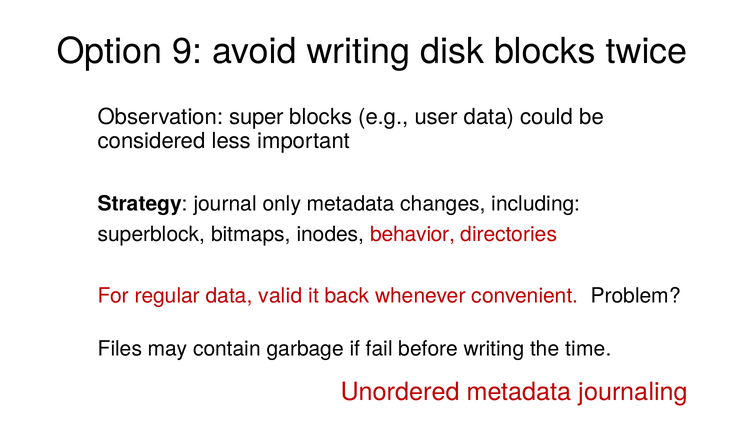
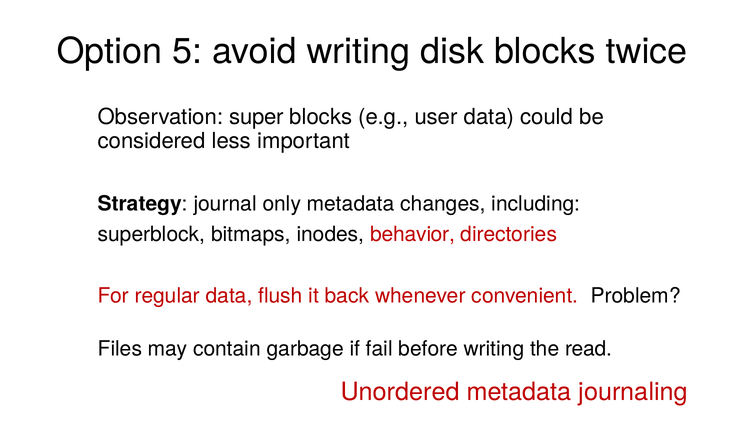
9: 9 -> 5 (187, 52)
valid: valid -> flush (280, 296)
time: time -> read (589, 349)
